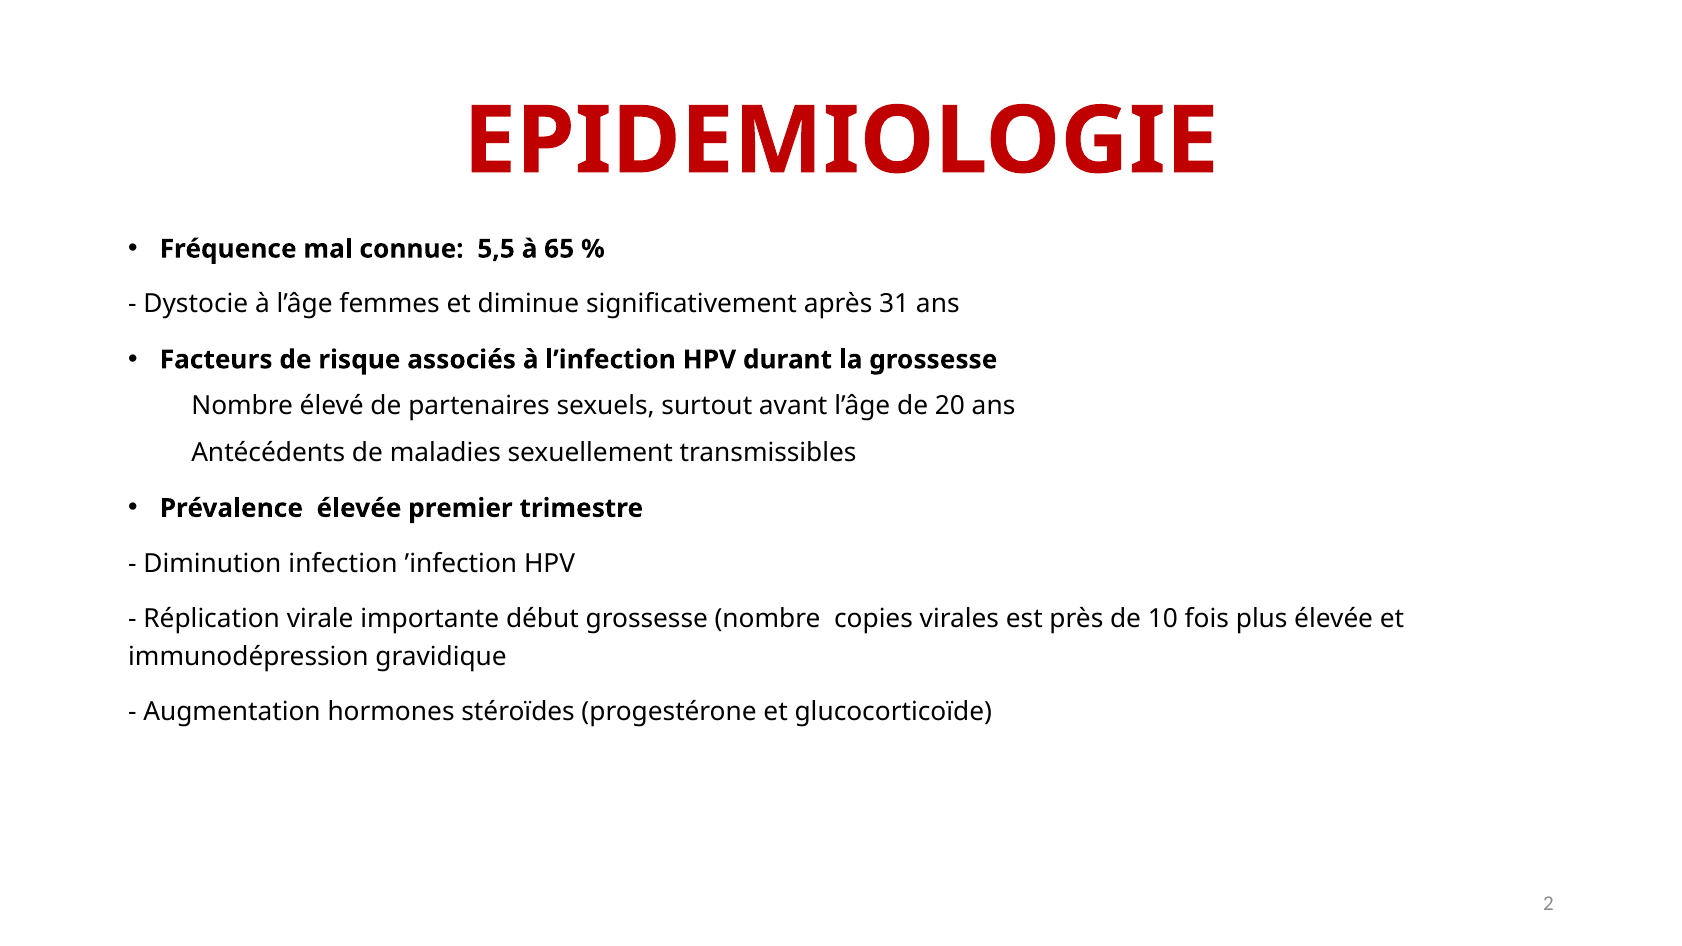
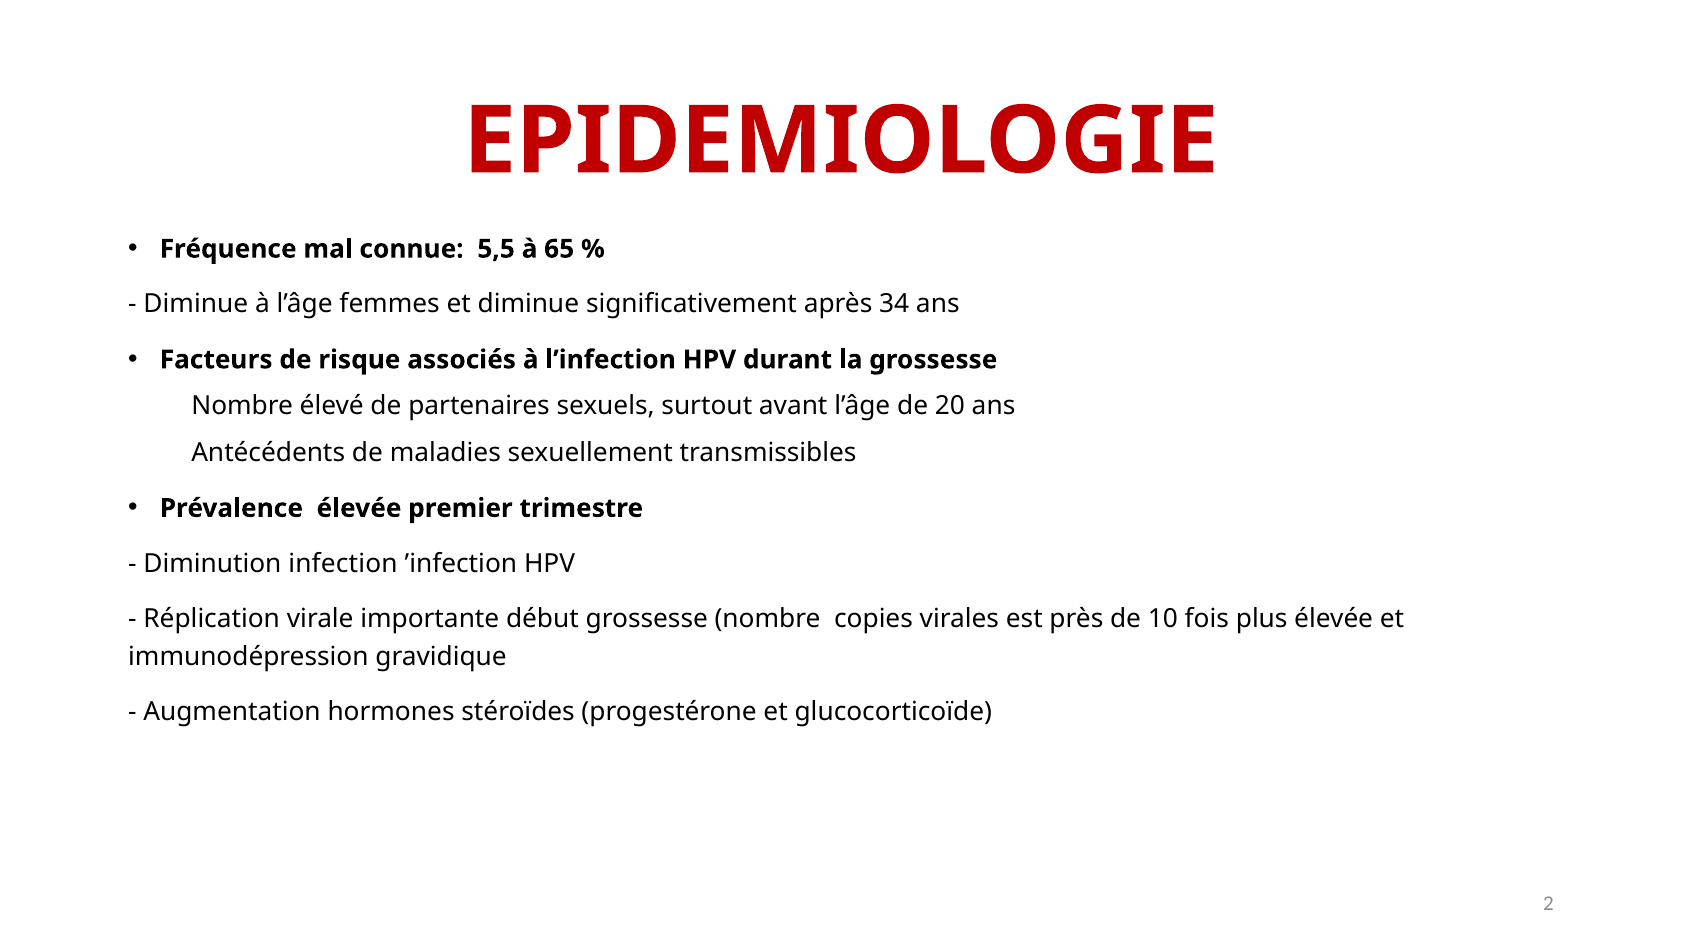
Dystocie: Dystocie -> Diminue (196, 304)
31: 31 -> 34 (894, 304)
